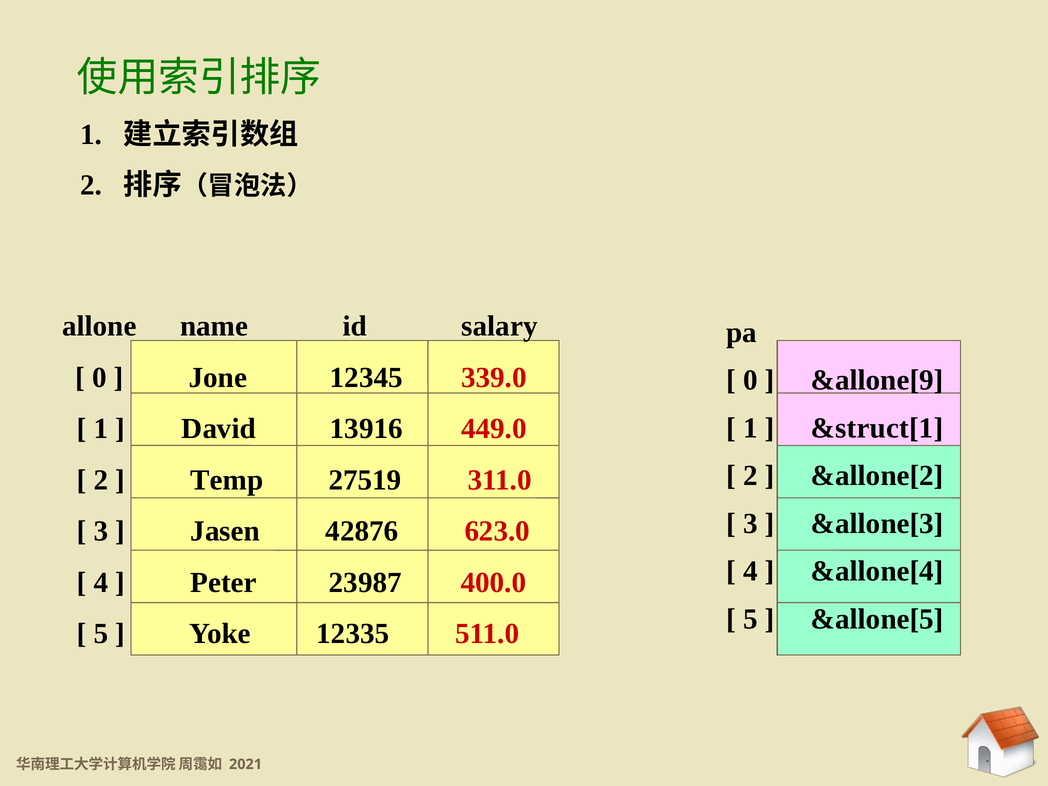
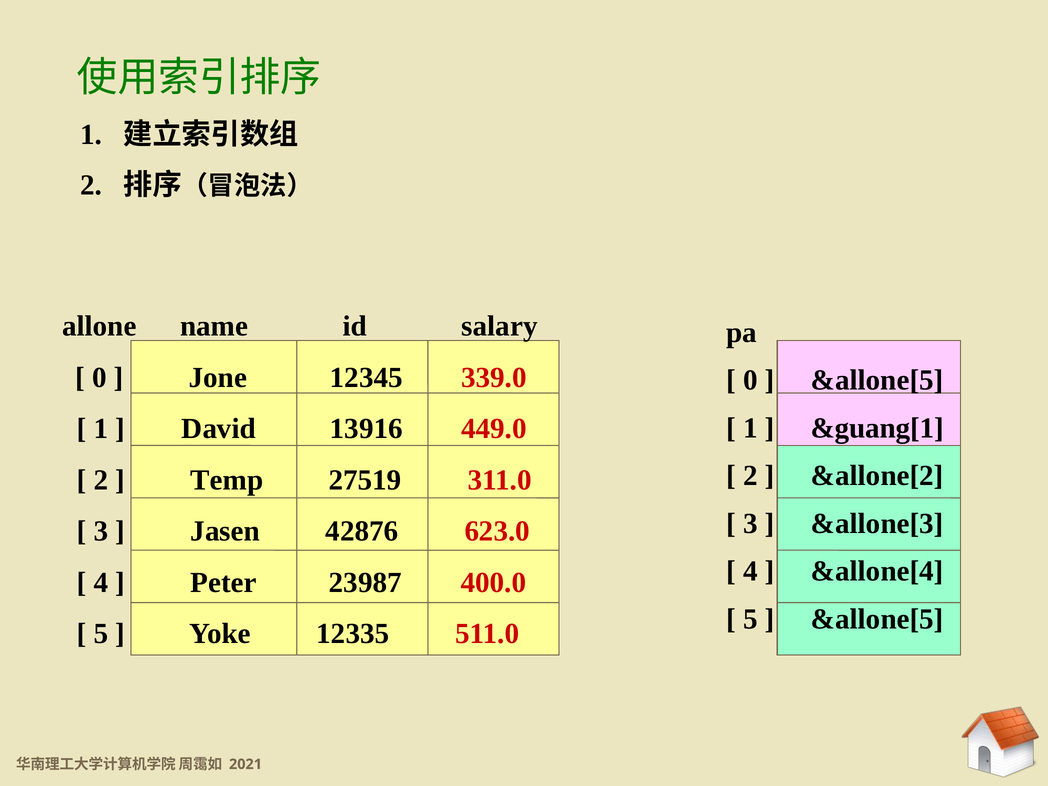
&allone[9: &allone[9 -> &allone[5 (877, 380)
&struct[1: &struct[1 -> &guang[1 (877, 428)
